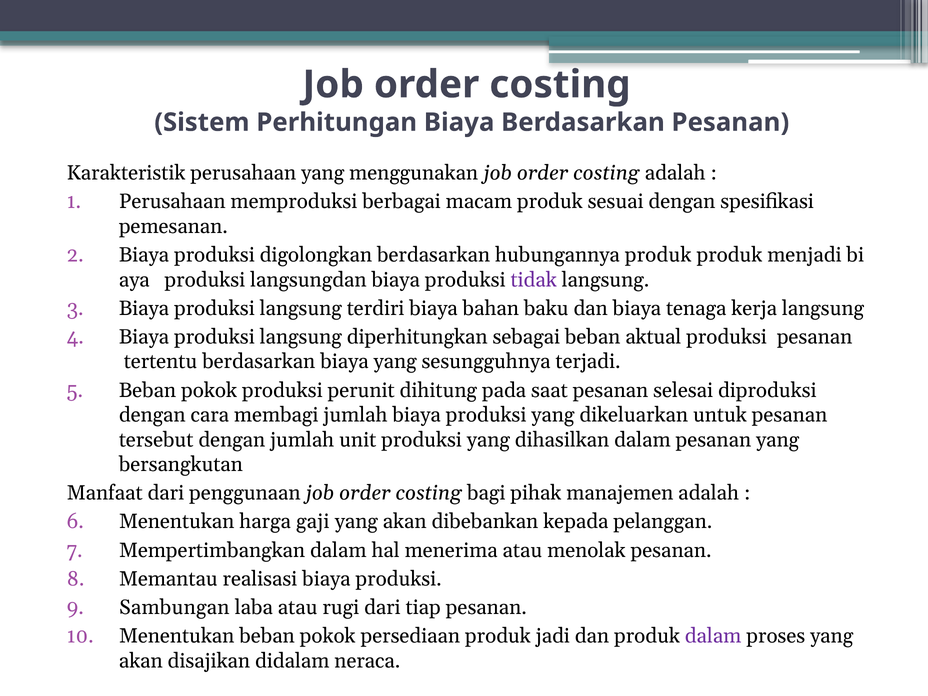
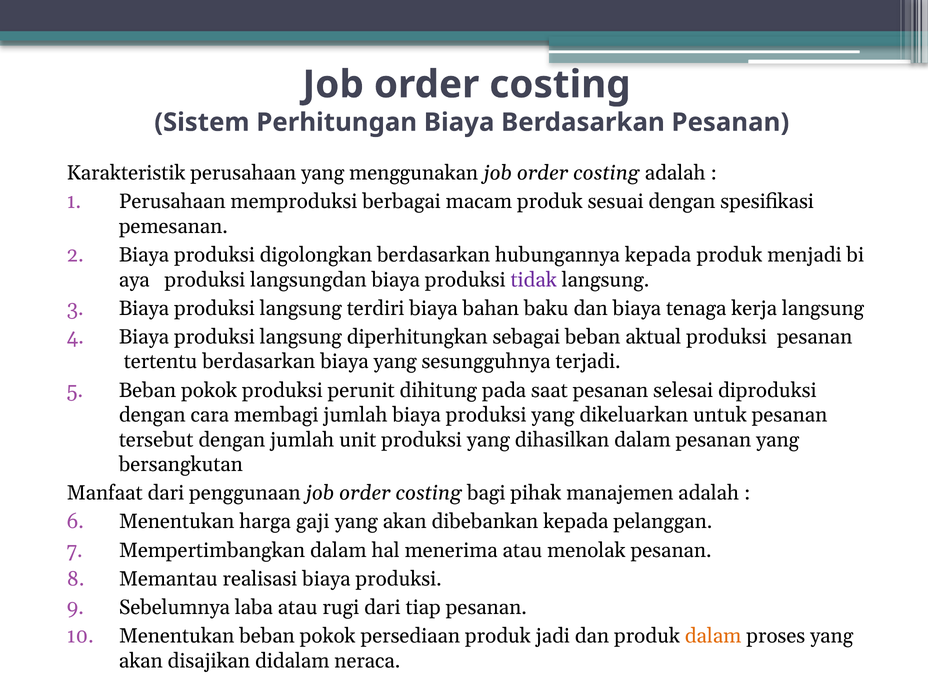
hubungannya produk: produk -> kepada (658, 255)
Sambungan: Sambungan -> Sebelumnya (174, 608)
dalam colour: purple -> orange (713, 636)
